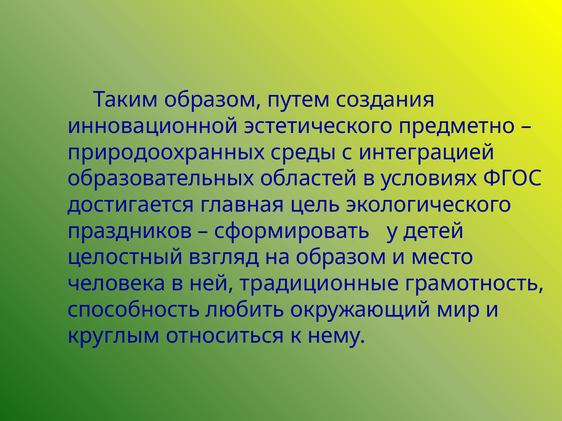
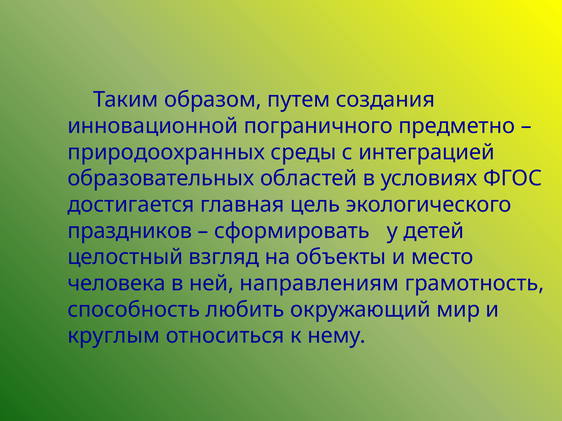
эстетического: эстетического -> пограничного (318, 126)
на образом: образом -> объекты (341, 257)
традиционные: традиционные -> направлениям (319, 284)
